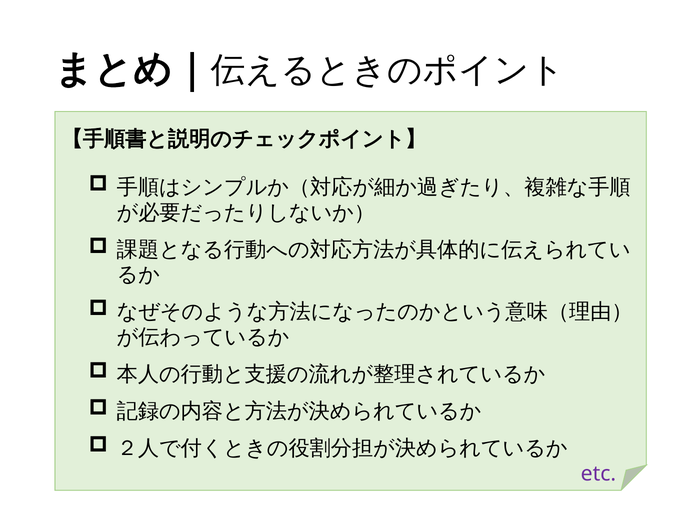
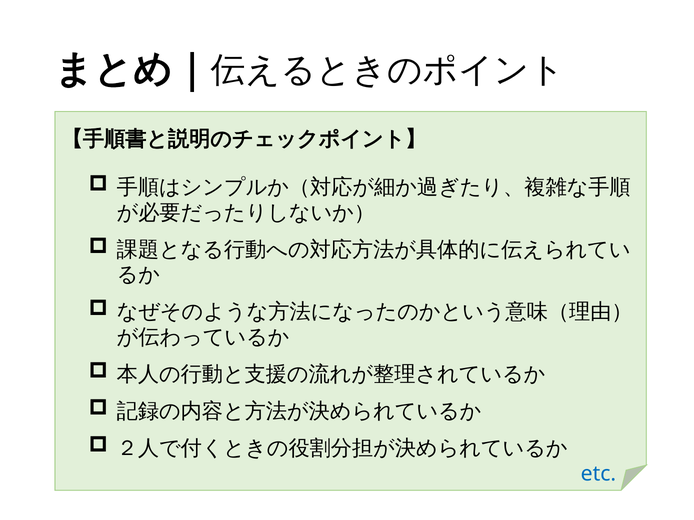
etc colour: purple -> blue (598, 474)
